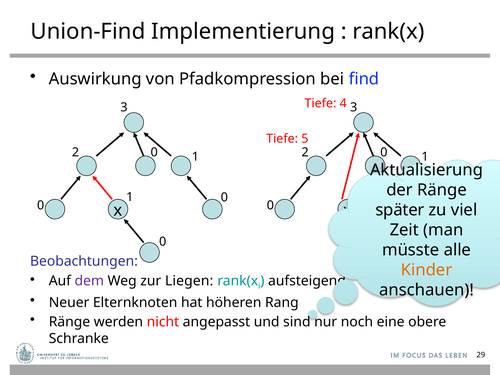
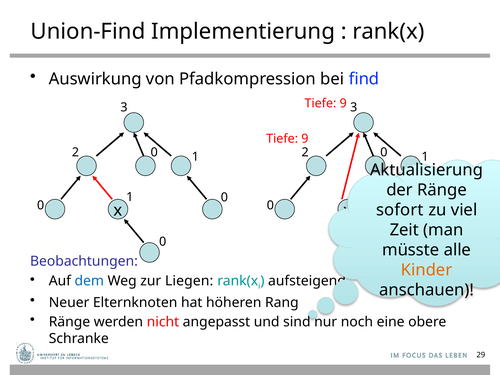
4: 4 -> 9 (343, 103)
5: 5 -> 9 (305, 139)
später: später -> sofort (400, 210)
dem colour: purple -> blue (89, 281)
